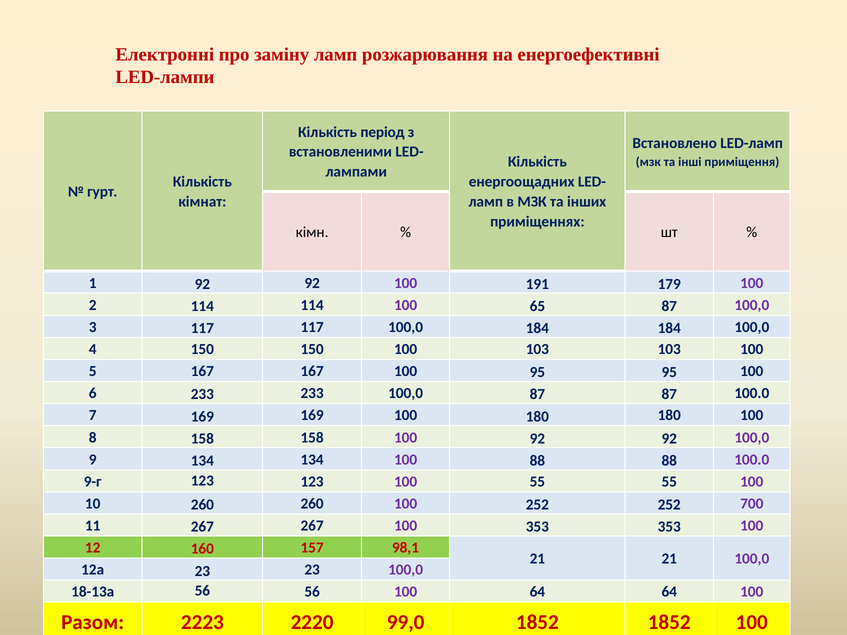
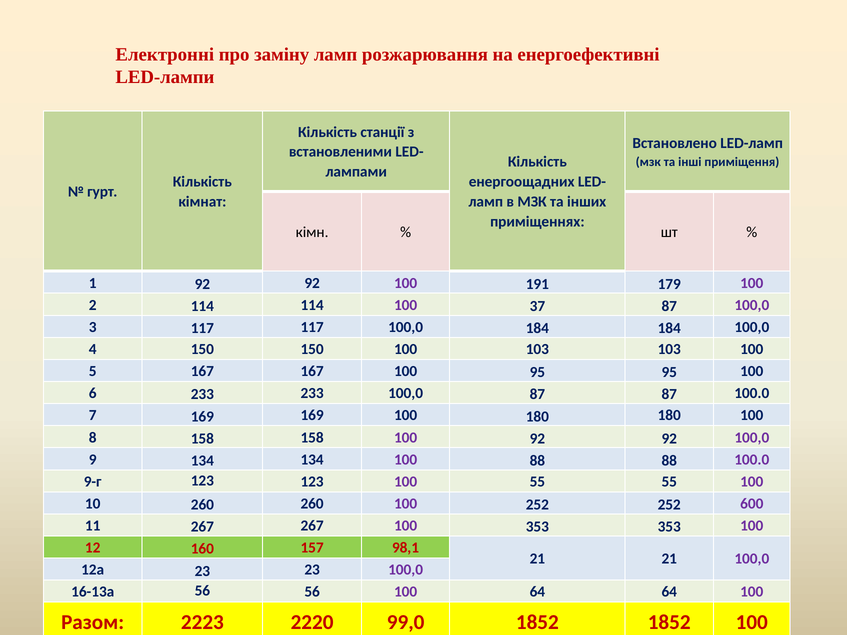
період: період -> станції (382, 132)
65: 65 -> 37 (537, 306)
700: 700 -> 600 (752, 504)
18-13а: 18-13а -> 16-13а (93, 592)
